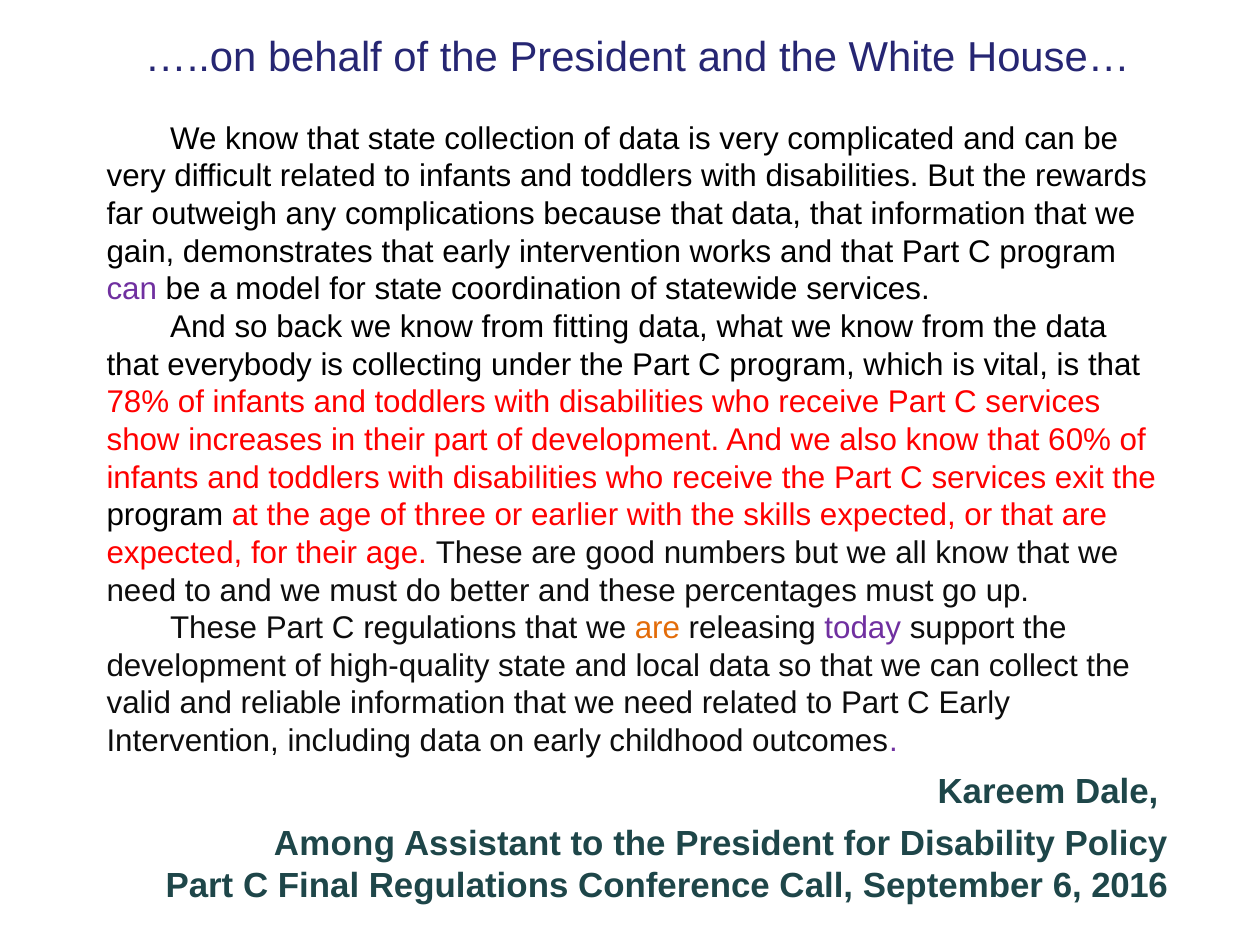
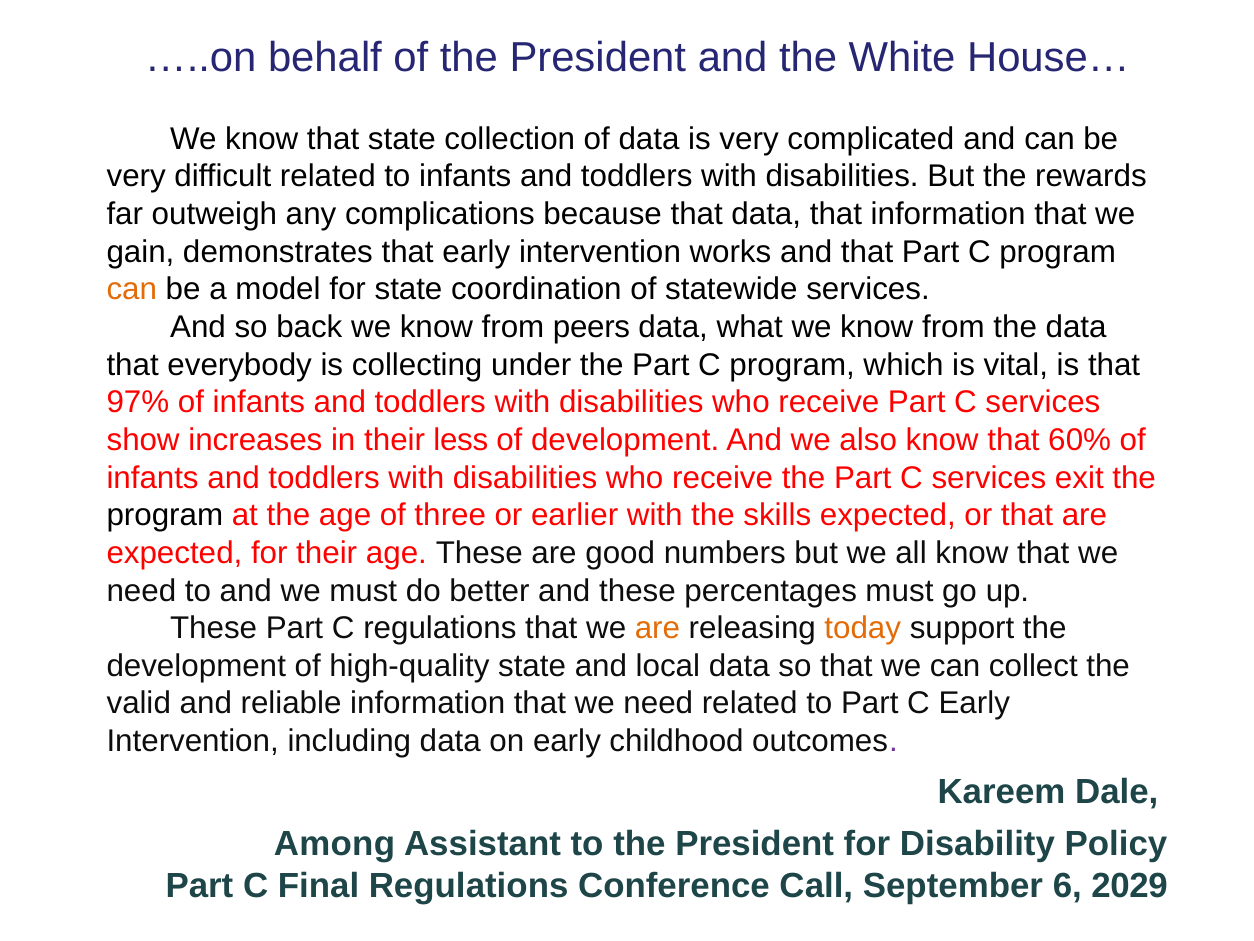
can colour: purple -> orange (132, 289)
fitting: fitting -> peers (592, 327)
78%: 78% -> 97% (138, 402)
their part: part -> less (461, 440)
today colour: purple -> orange (863, 628)
2016: 2016 -> 2029 (1130, 885)
